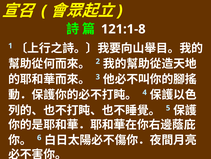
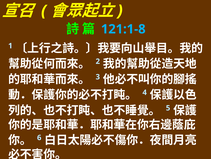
121:1-8 colour: white -> light blue (123, 29)
